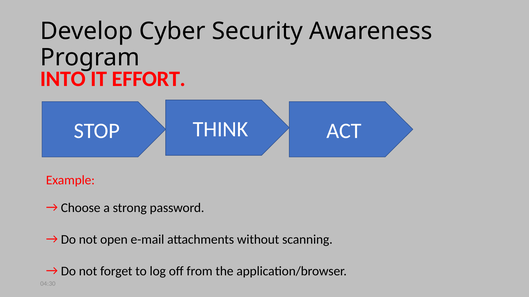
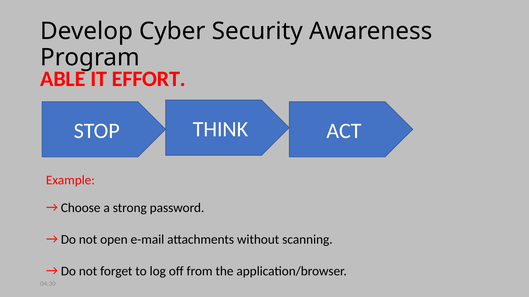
INTO: INTO -> ABLE (63, 79)
